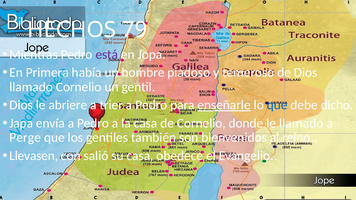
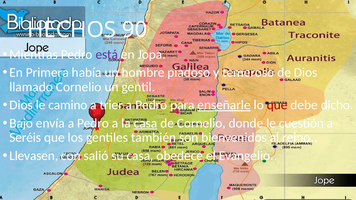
79: 79 -> 90 (135, 30)
abriere: abriere -> camino (68, 105)
que colour: blue -> red (277, 105)
Japa: Japa -> Bajo (21, 123)
casa underline: none -> present (146, 123)
le llamado: llamado -> cuestión (301, 123)
Perge: Perge -> Seréis (25, 138)
